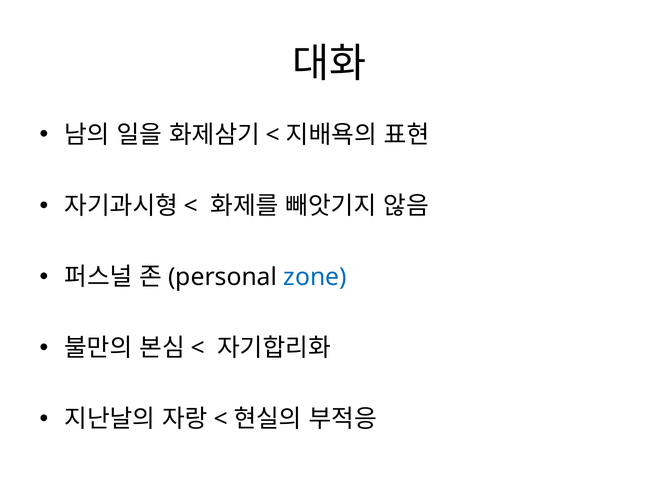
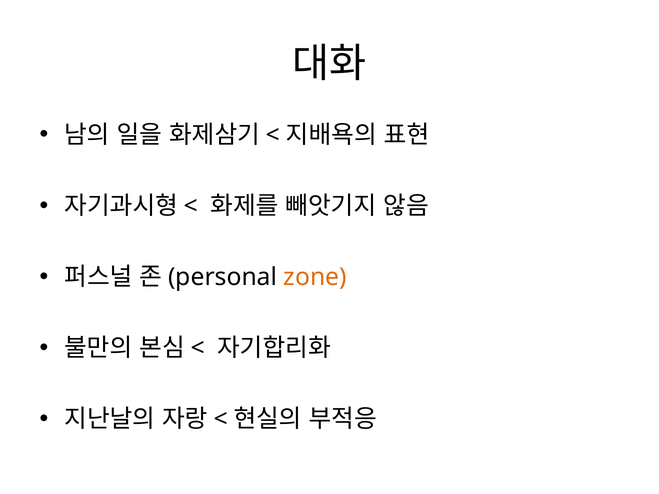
zone colour: blue -> orange (315, 277)
